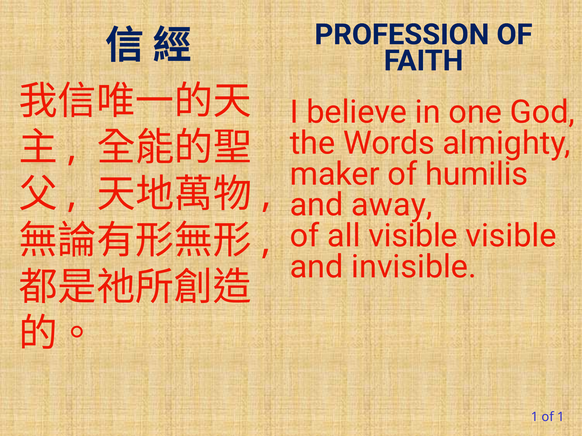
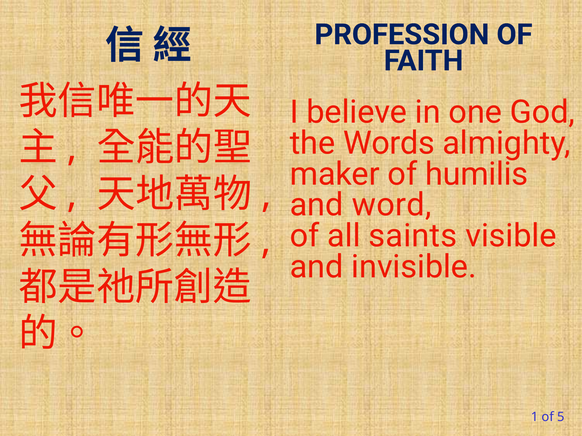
away: away -> word (392, 205)
all visible: visible -> saints (413, 236)
of 1: 1 -> 5 (561, 417)
